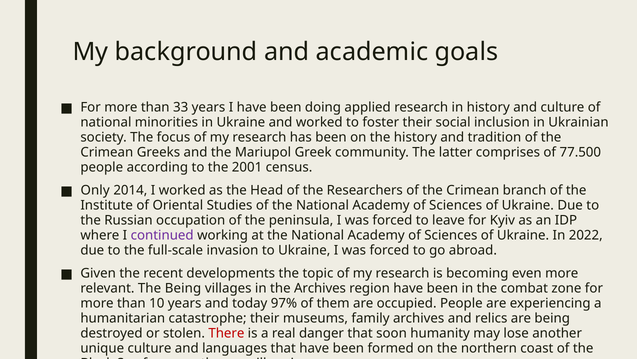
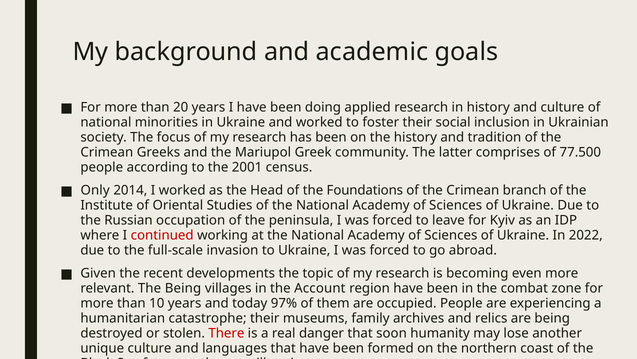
33: 33 -> 20 (181, 107)
Researchers: Researchers -> Foundations (365, 190)
continued colour: purple -> red (162, 235)
the Archives: Archives -> Account (320, 288)
